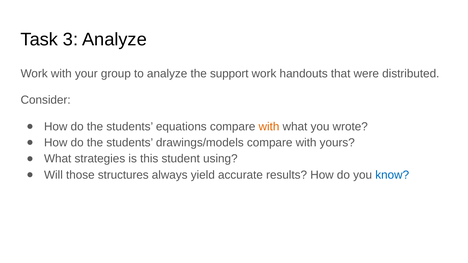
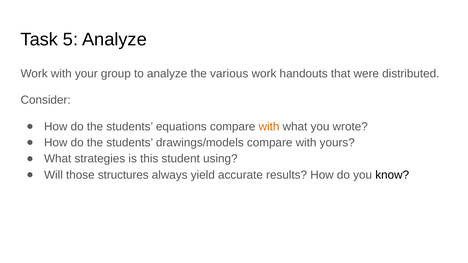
3: 3 -> 5 (71, 40)
support: support -> various (229, 74)
know colour: blue -> black (392, 175)
